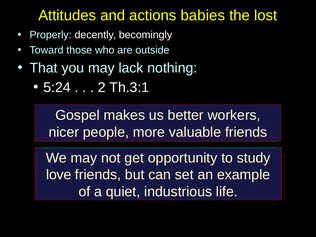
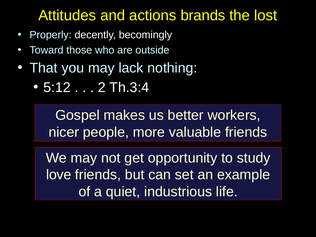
babies: babies -> brands (203, 16)
5:24: 5:24 -> 5:12 (57, 87)
Th.3:1: Th.3:1 -> Th.3:4 (129, 87)
